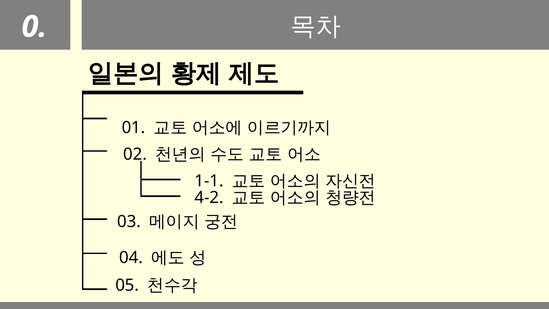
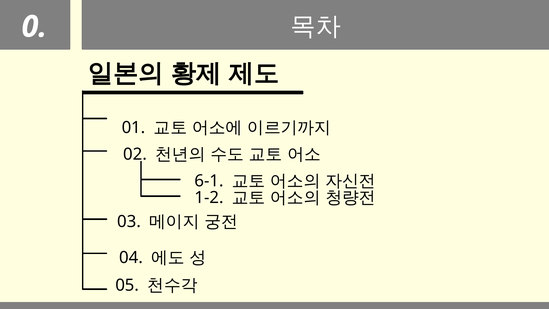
1-1: 1-1 -> 6-1 (209, 181)
4-2: 4-2 -> 1-2 (209, 197)
